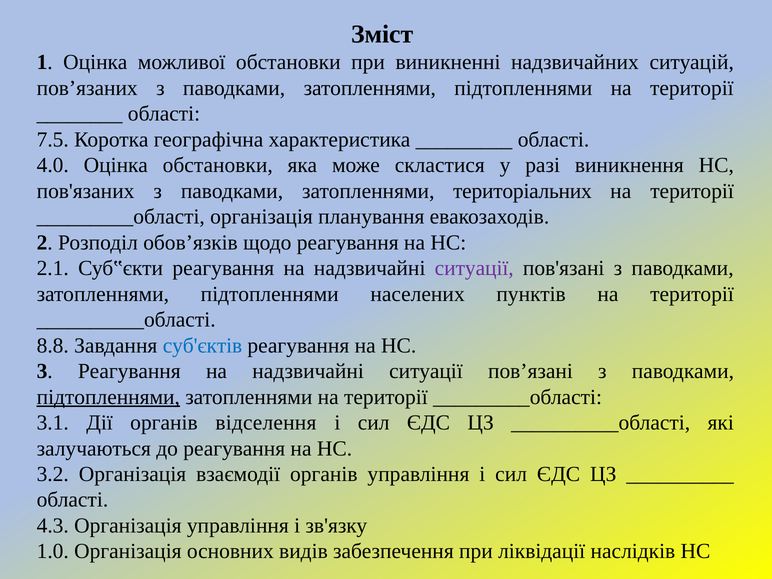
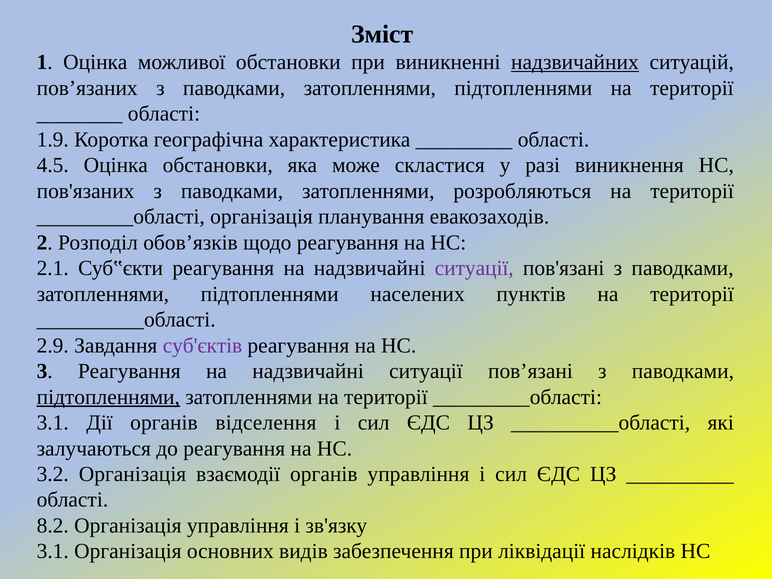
надзвичайних underline: none -> present (575, 62)
7.5: 7.5 -> 1.9 (53, 140)
4.0: 4.0 -> 4.5 (53, 165)
територіальних: територіальних -> розробляються (522, 191)
8.8: 8.8 -> 2.9 (53, 345)
суб'єктів colour: blue -> purple (202, 345)
4.3: 4.3 -> 8.2 (53, 526)
1.0: 1.0 -> 3.1 (53, 551)
